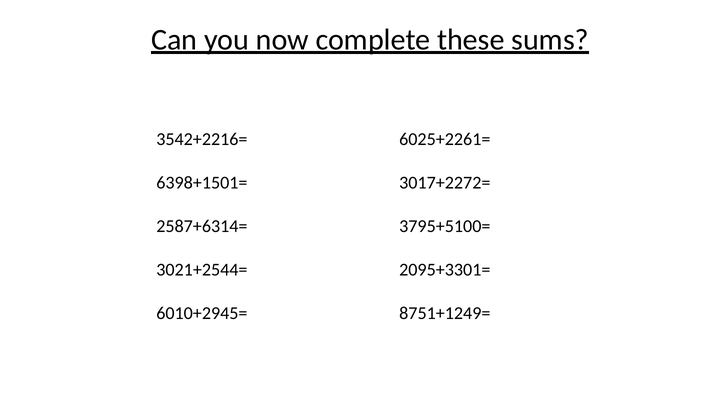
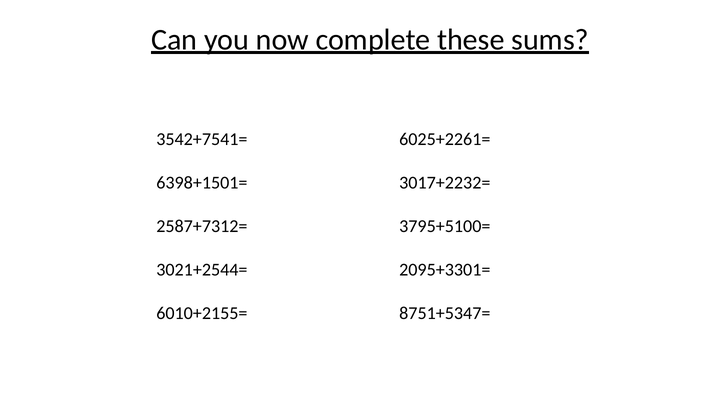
3542+2216=: 3542+2216= -> 3542+7541= (202, 139)
3017+2272=: 3017+2272= -> 3017+2232= (445, 183)
2587+6314=: 2587+6314= -> 2587+7312= (202, 226)
6010+2945=: 6010+2945= -> 6010+2155= (202, 313)
8751+1249=: 8751+1249= -> 8751+5347= (445, 313)
